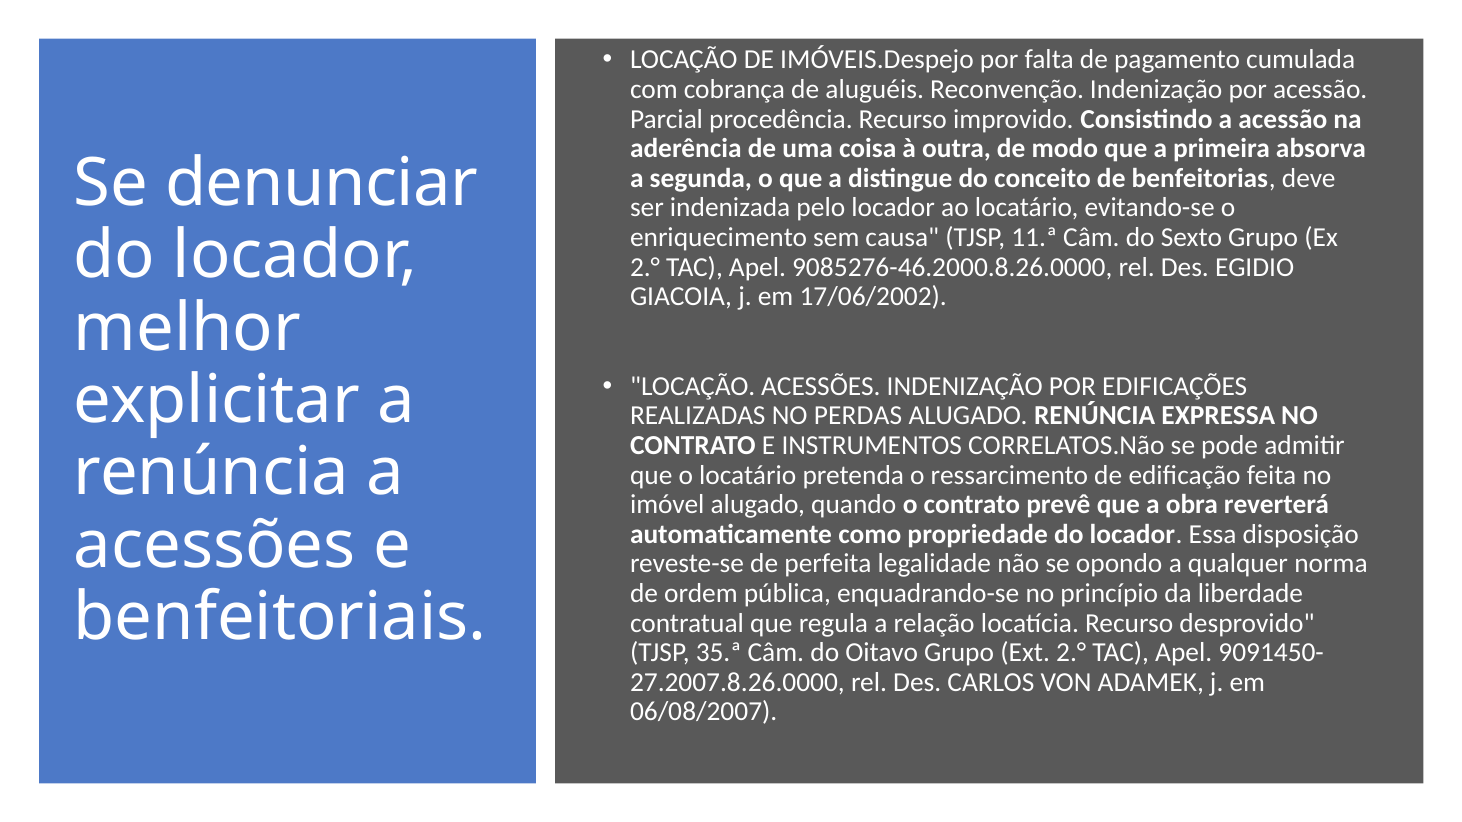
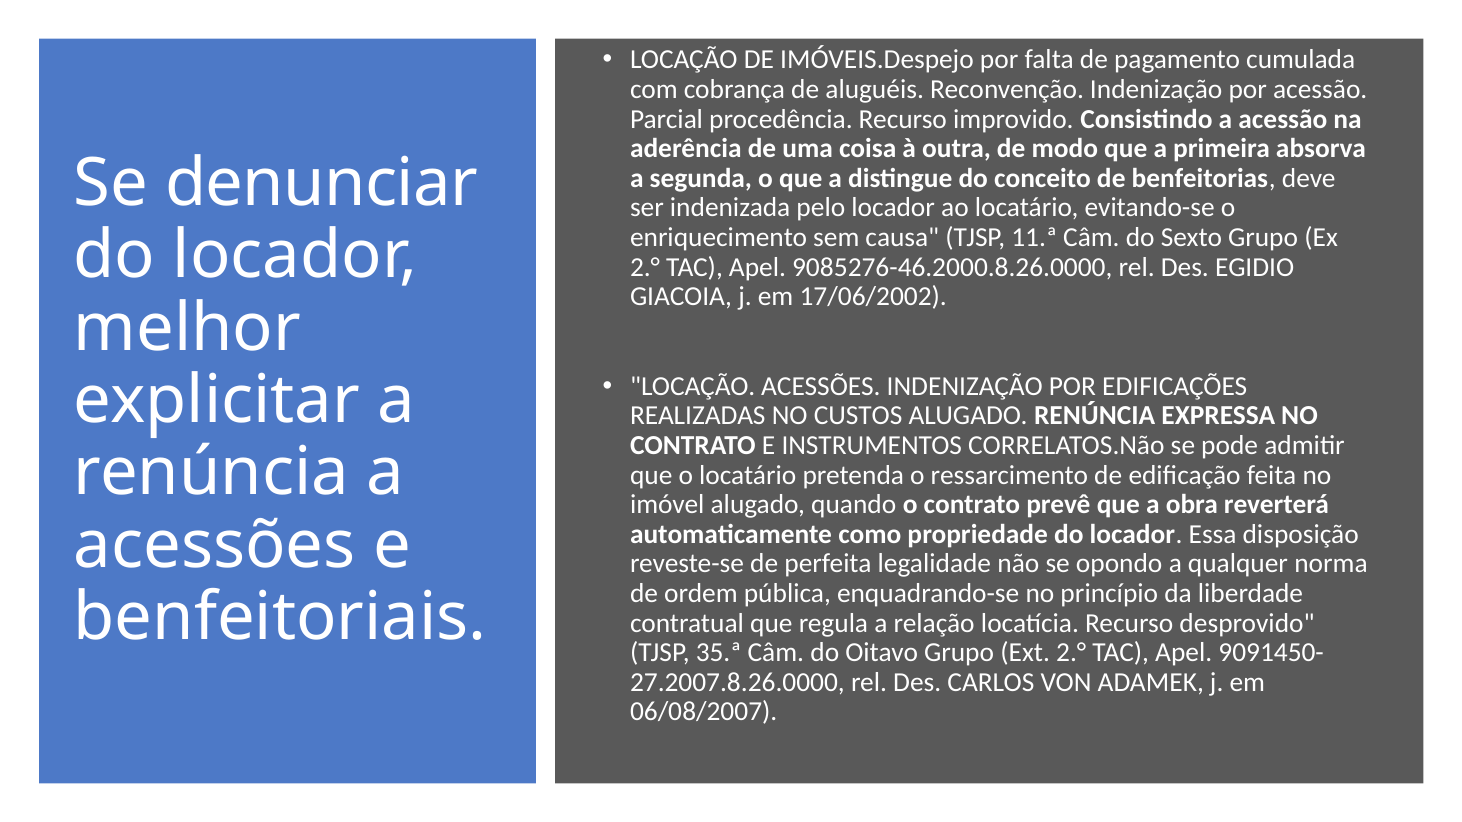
PERDAS: PERDAS -> CUSTOS (858, 416)
